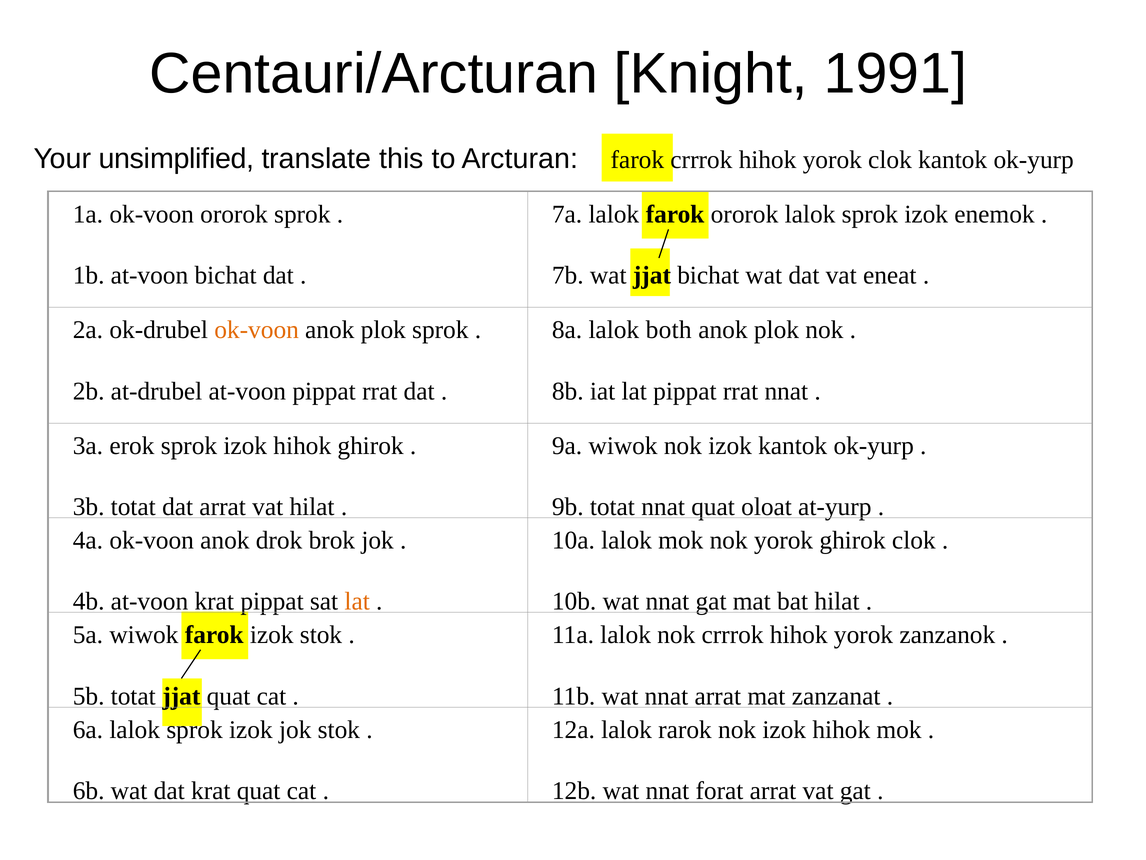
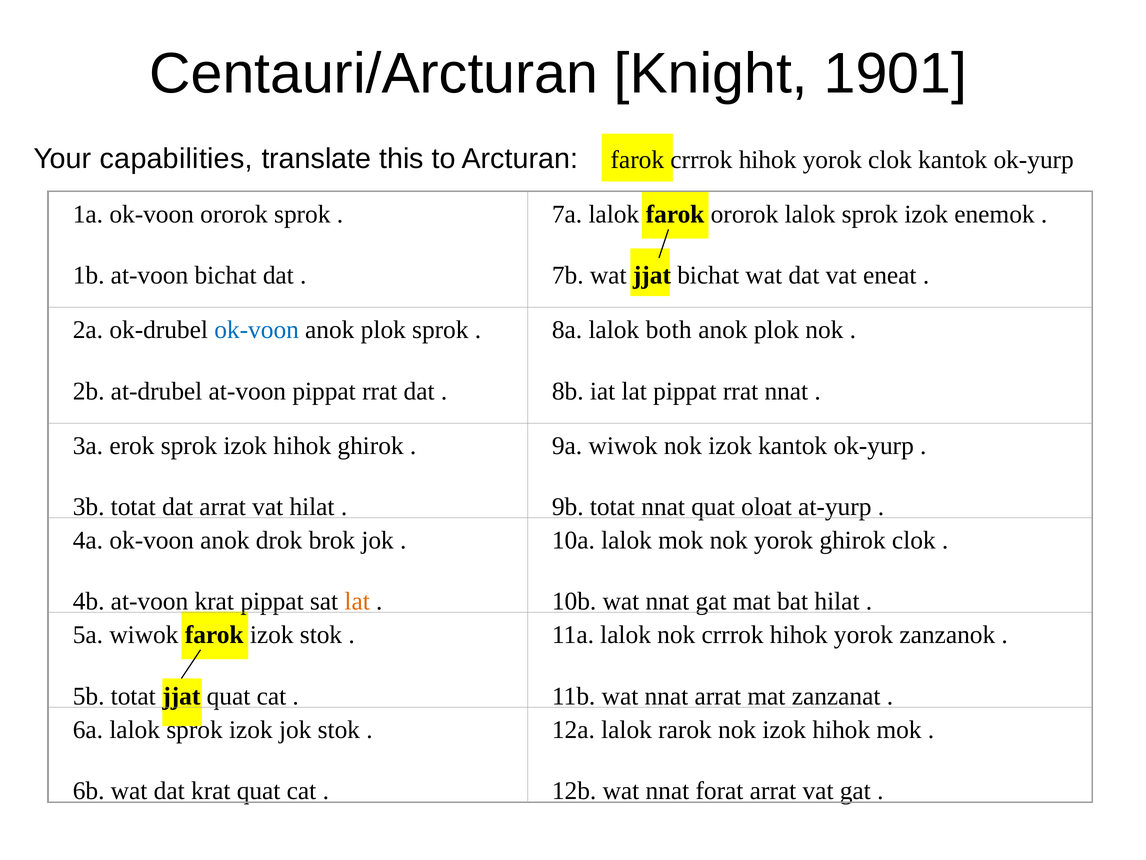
1991: 1991 -> 1901 (895, 74)
unsimplified: unsimplified -> capabilities (176, 158)
ok-voon colour: orange -> blue (257, 330)
